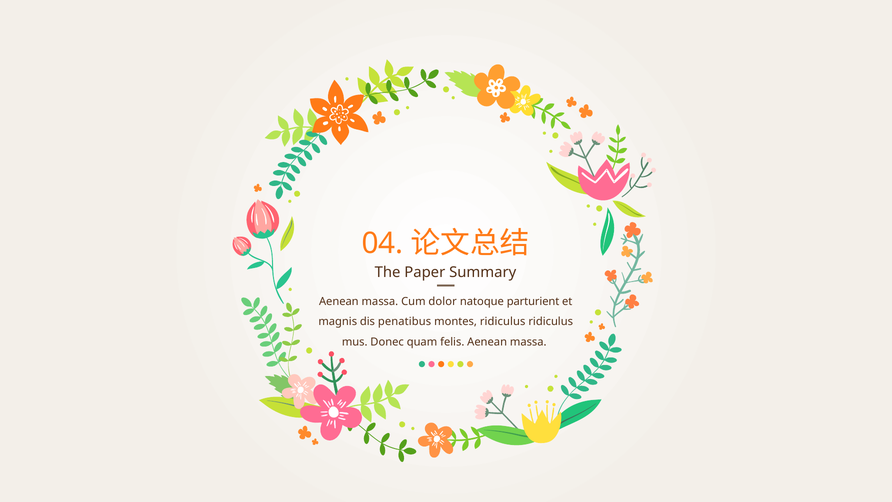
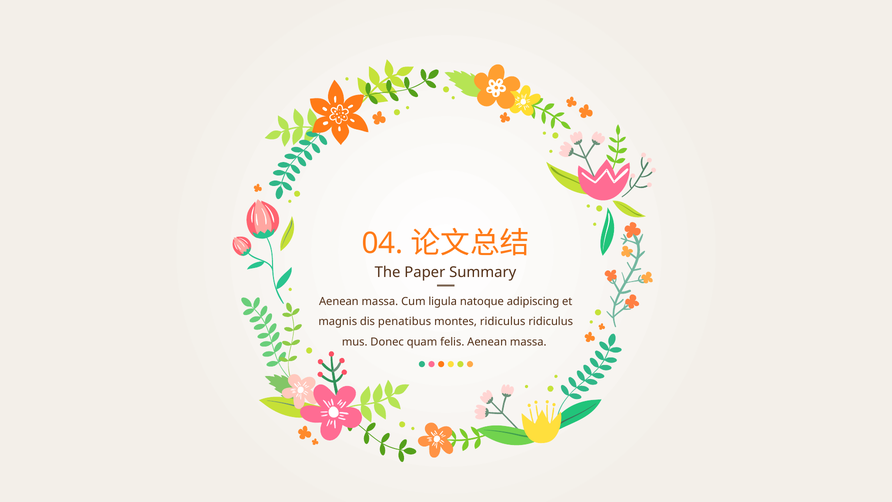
dolor: dolor -> ligula (443, 301)
parturient: parturient -> adipiscing (533, 301)
